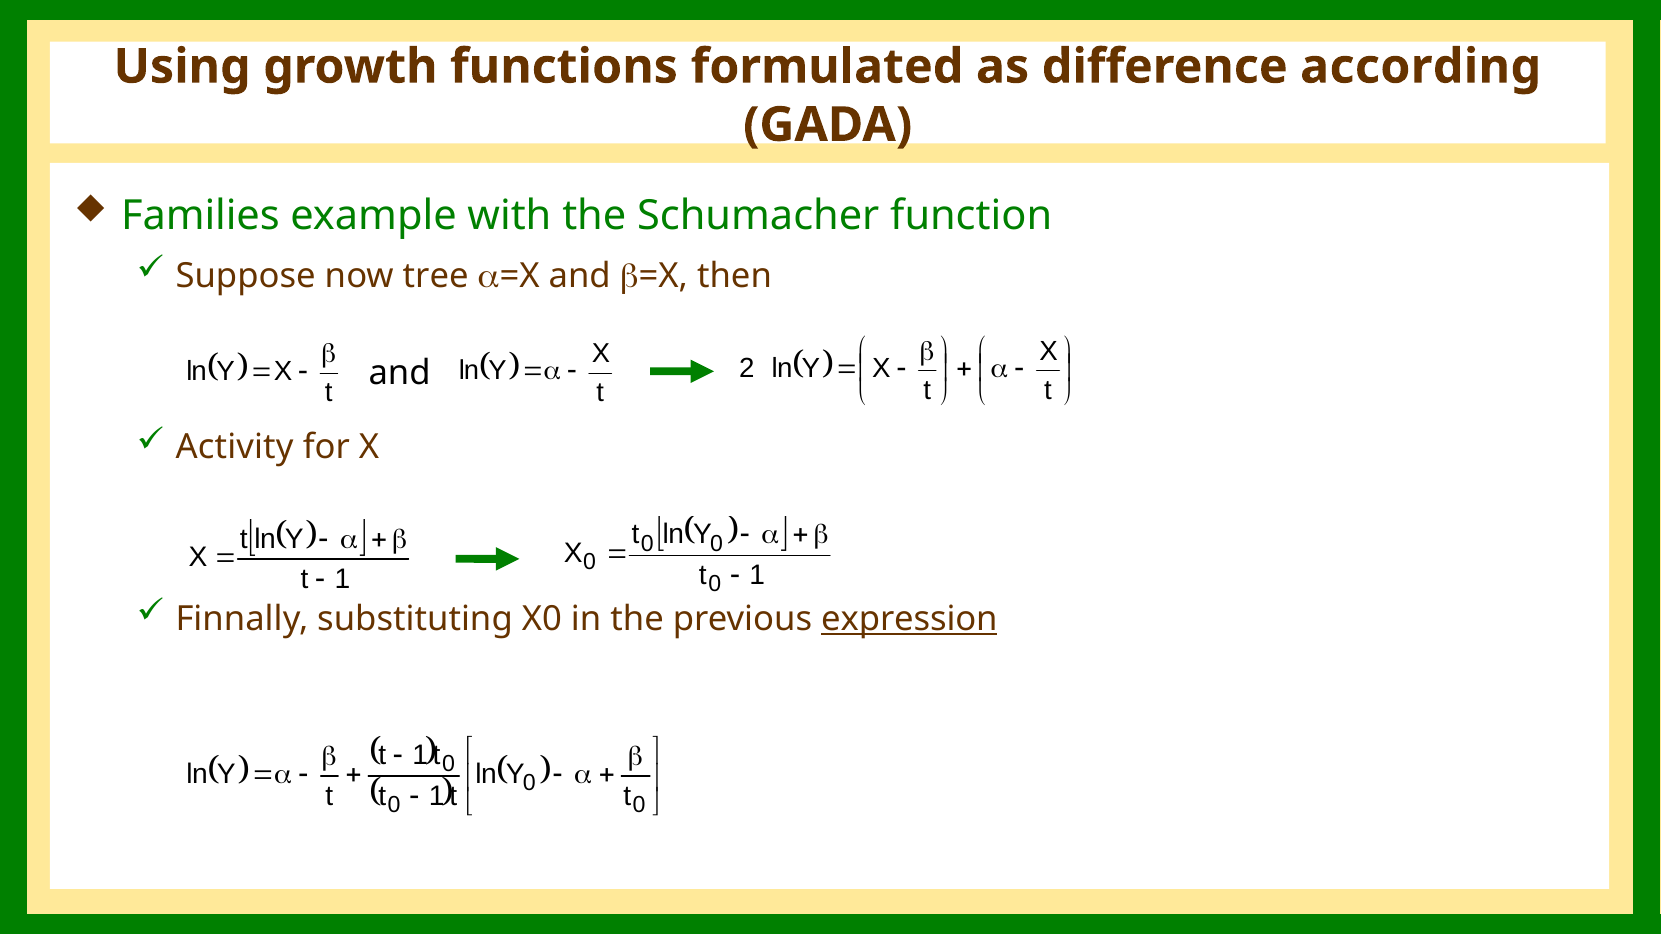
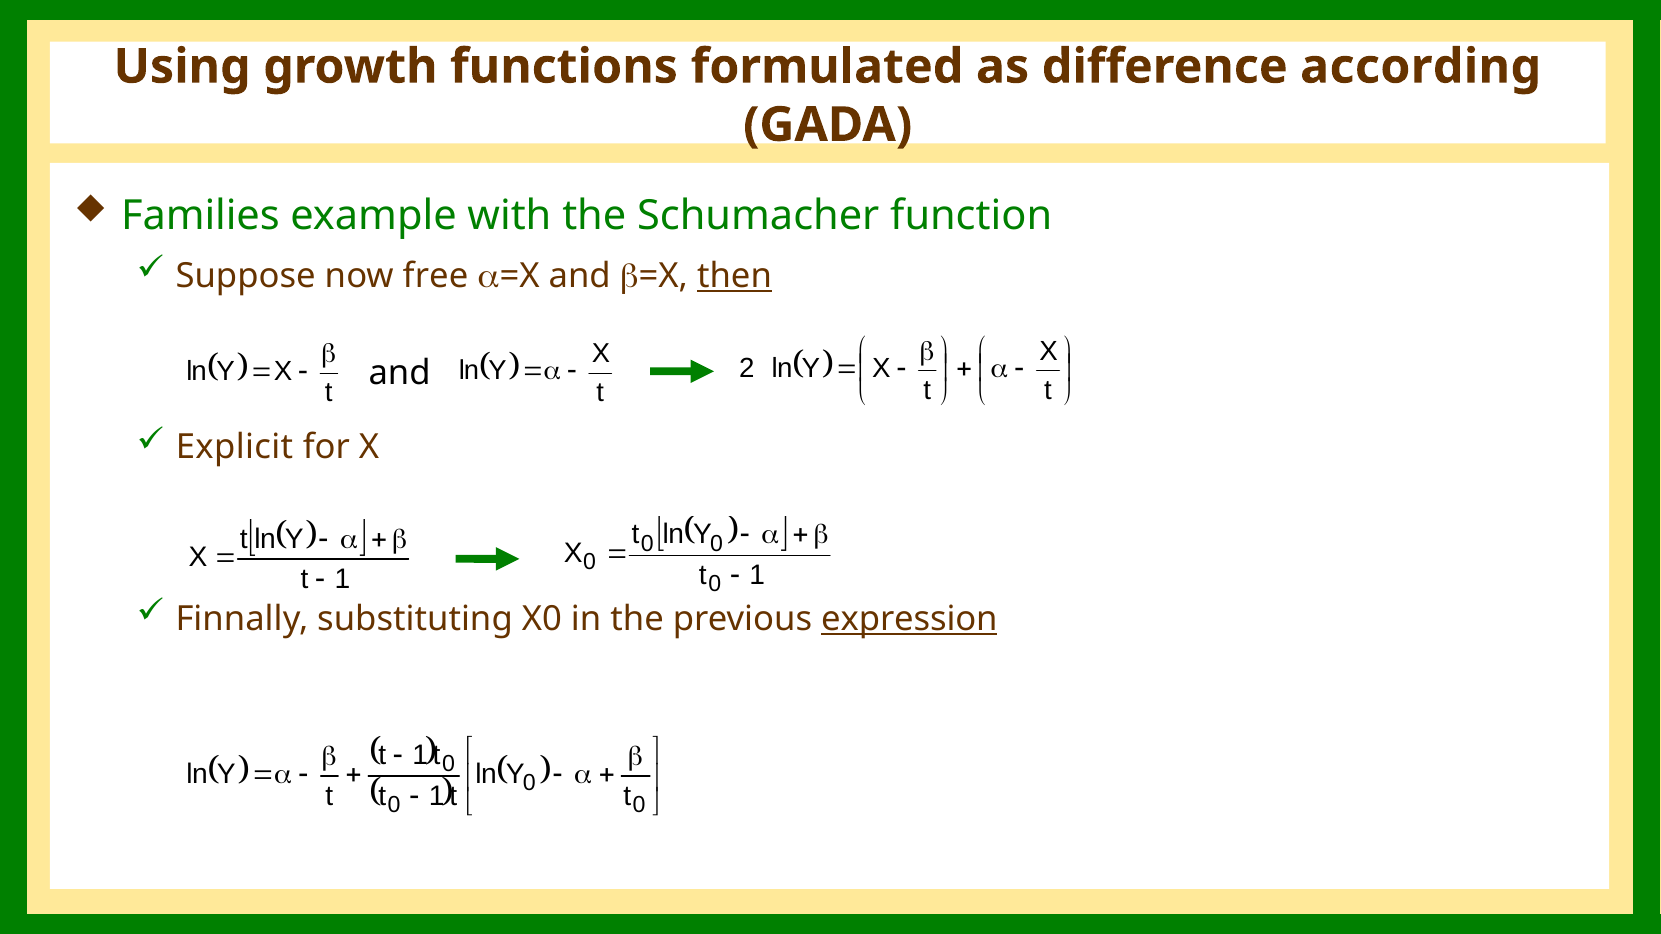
tree: tree -> free (436, 276)
then underline: none -> present (734, 276)
Activity: Activity -> Explicit (234, 448)
